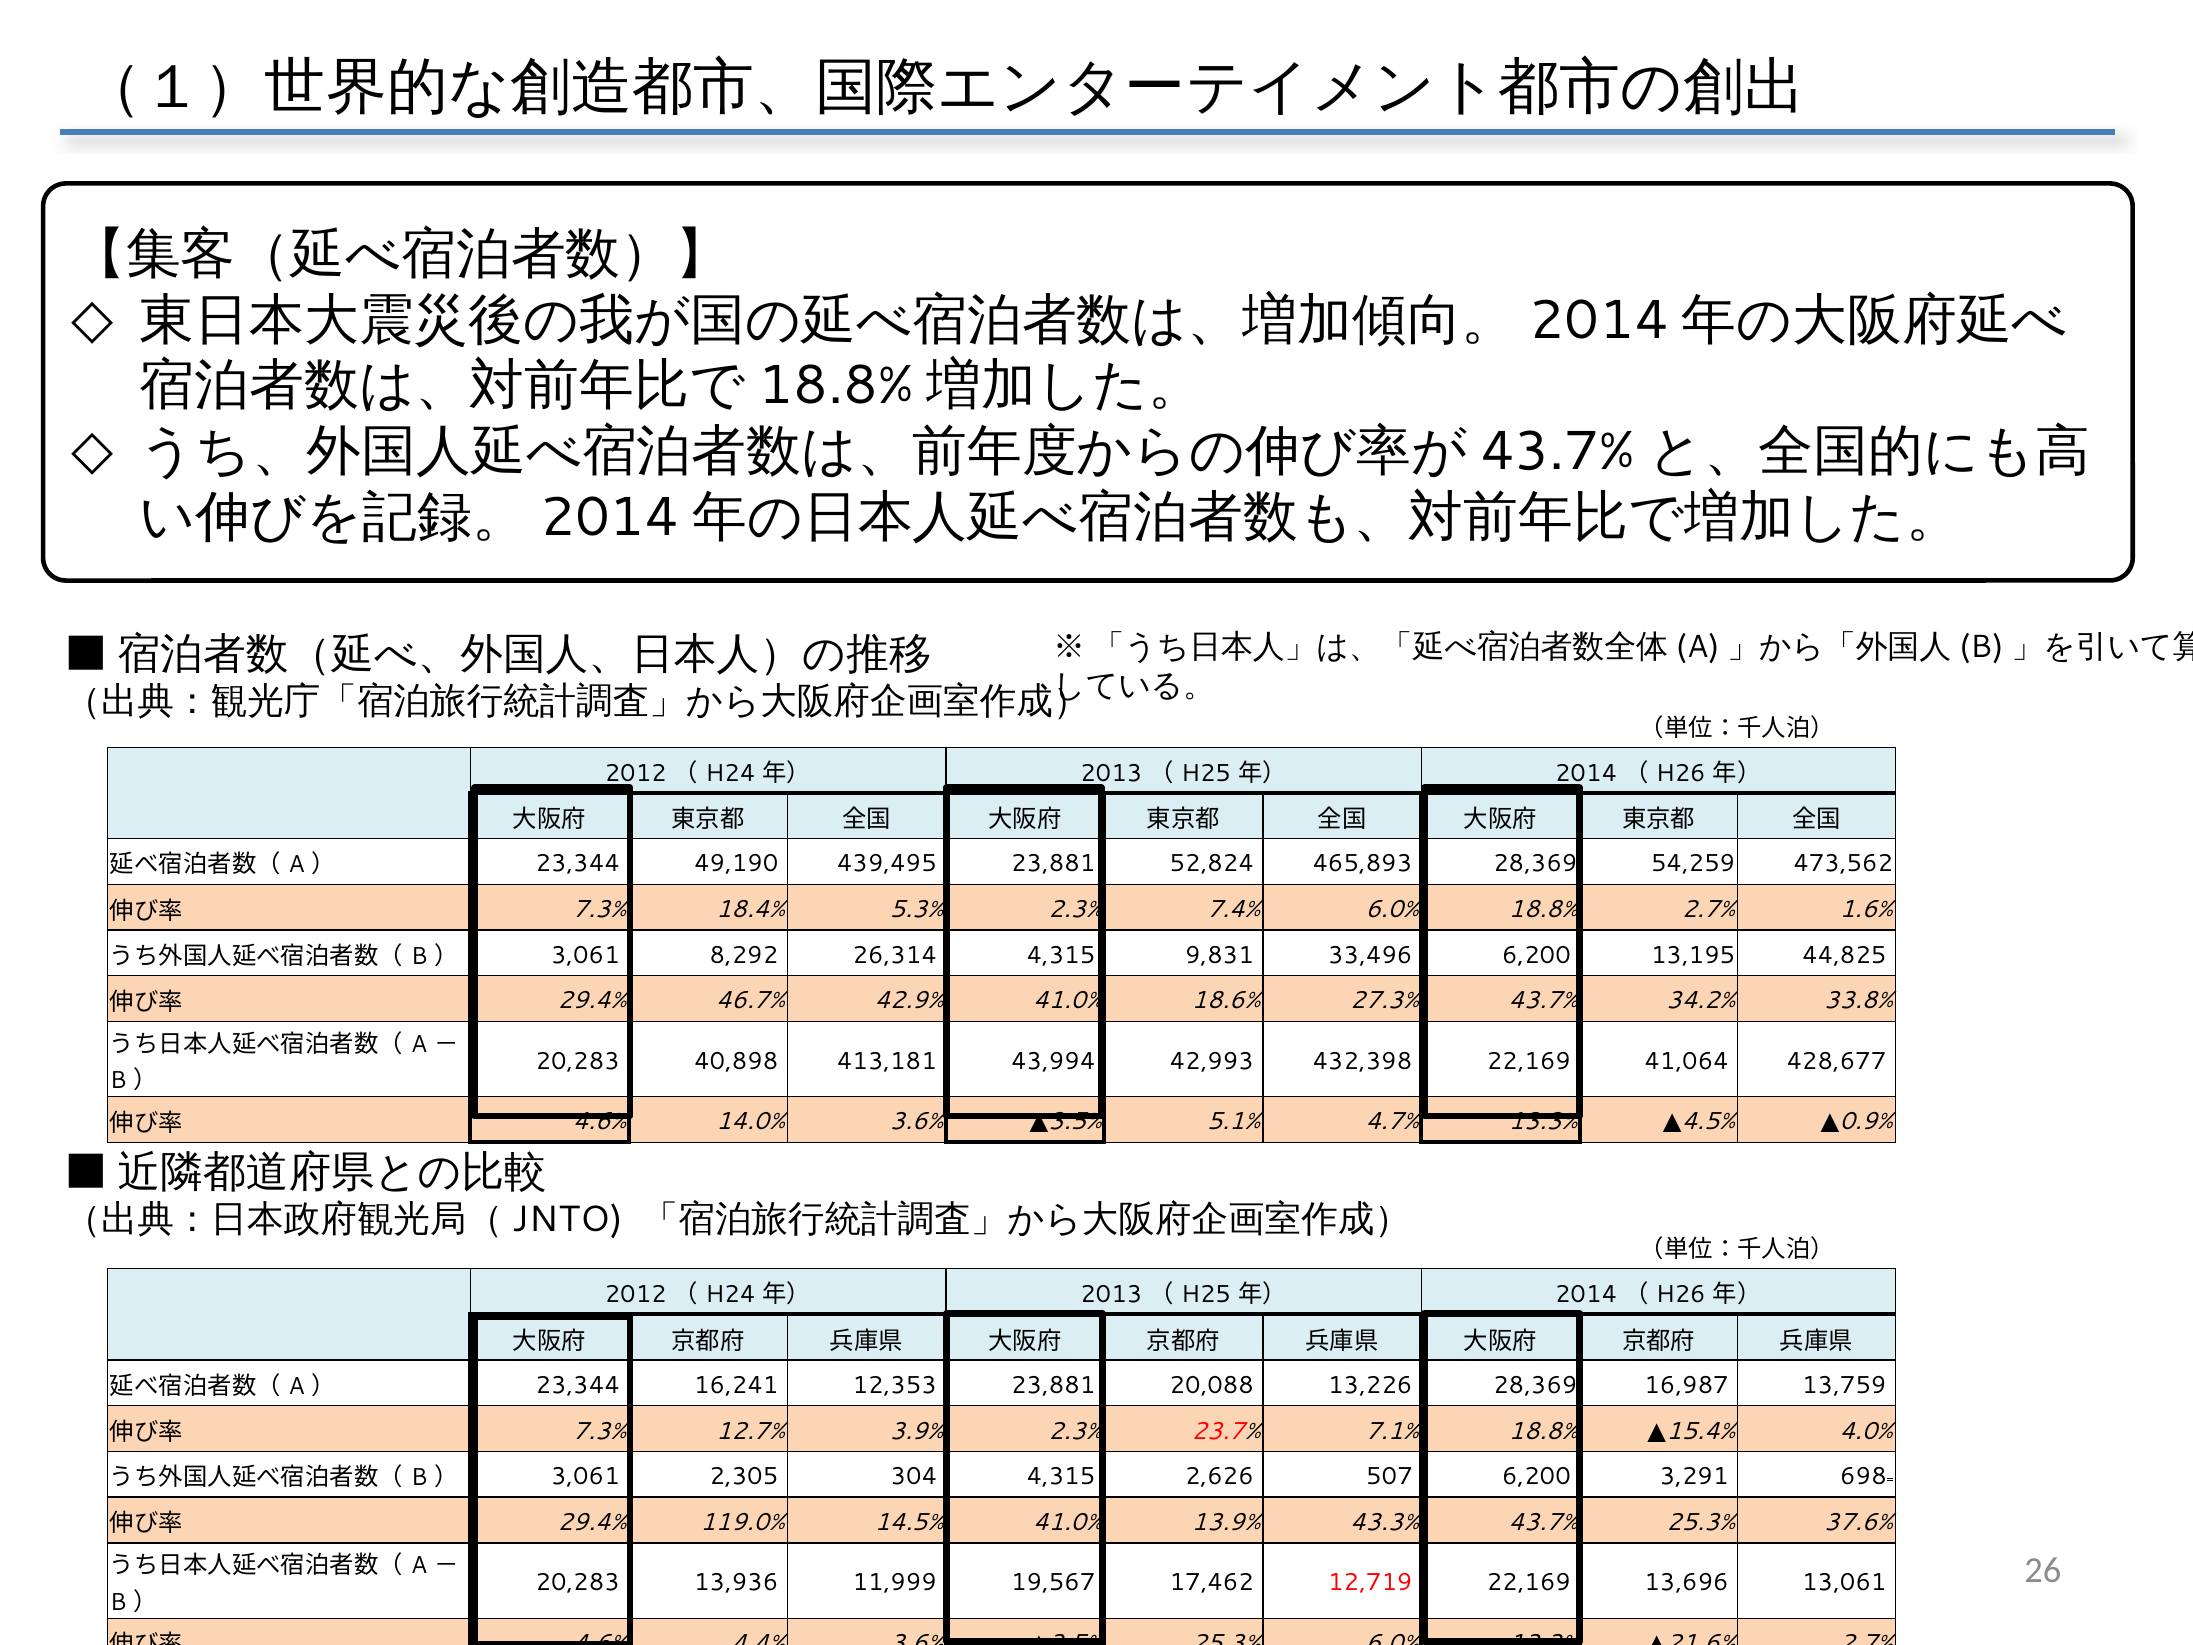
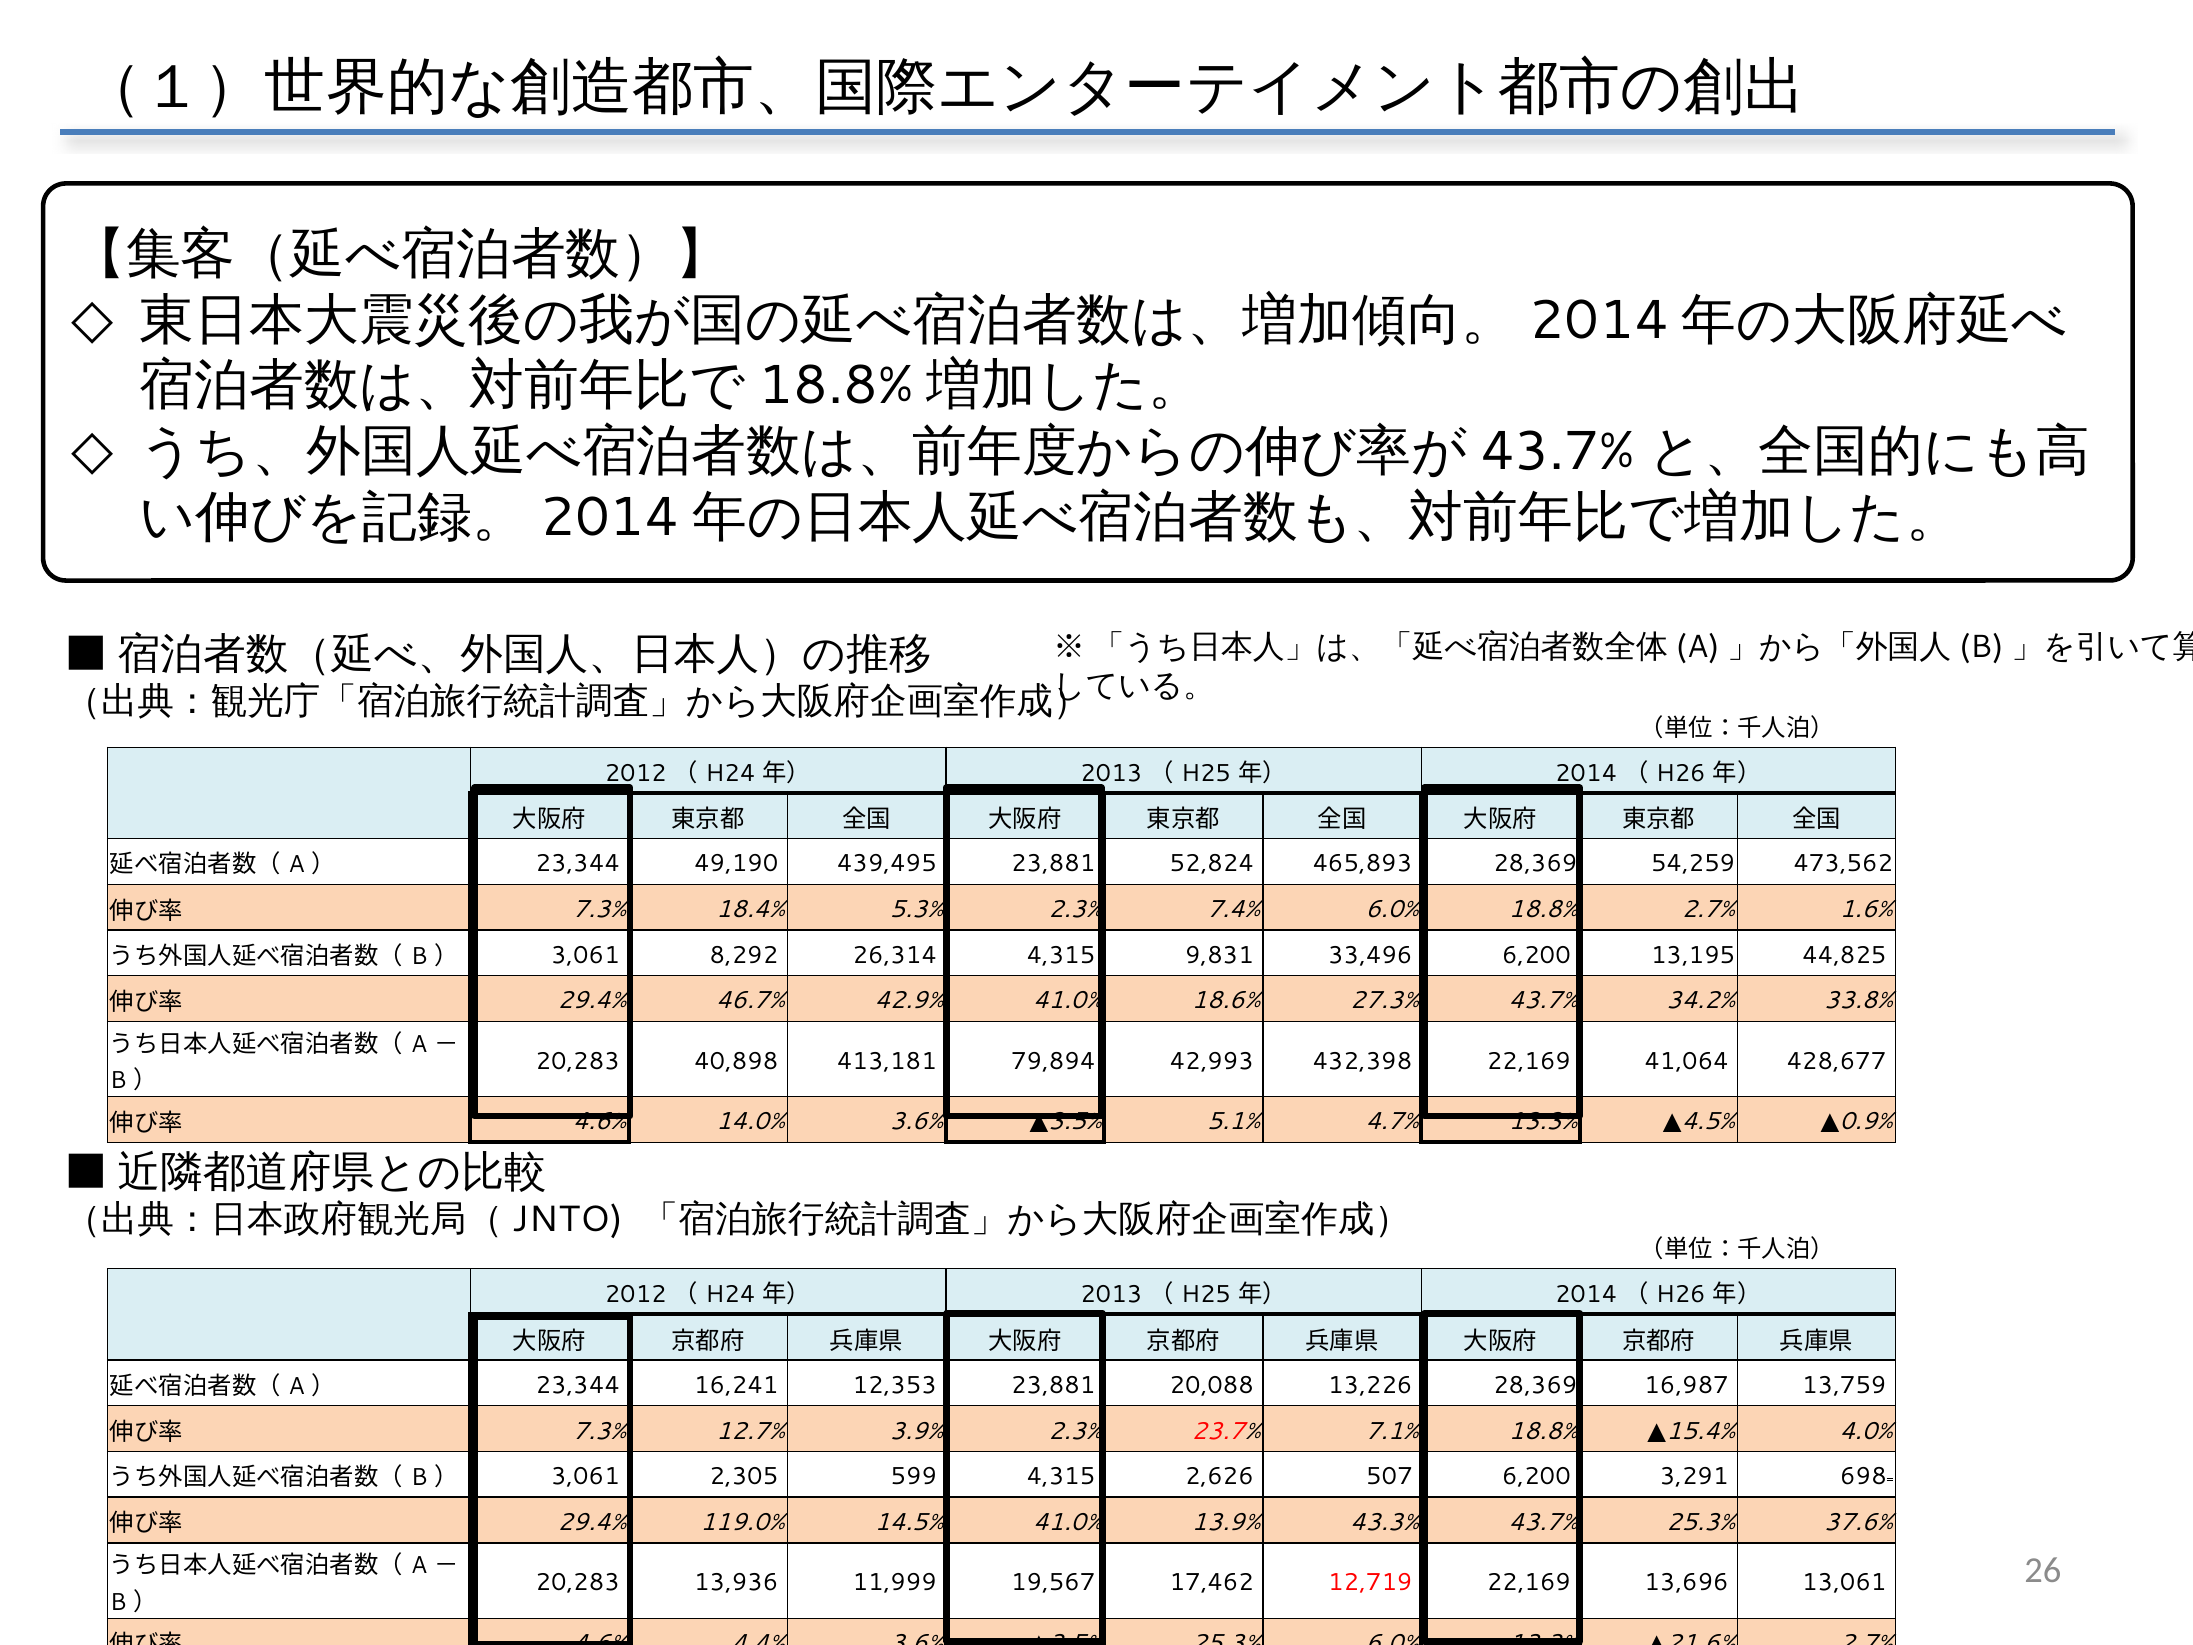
43,994: 43,994 -> 79,894 (1053, 1061)
304: 304 -> 599 (914, 1476)
